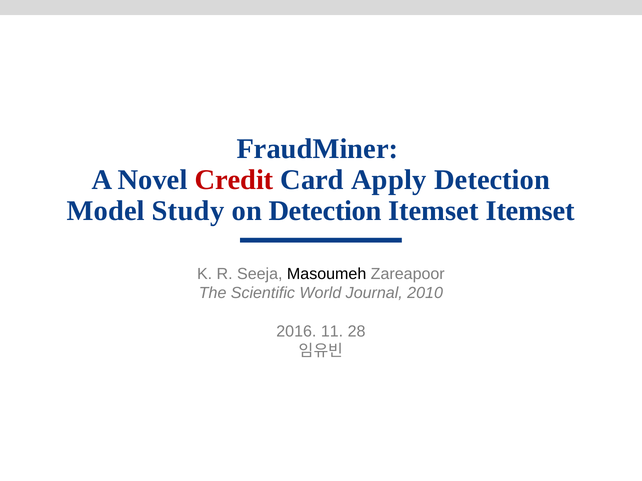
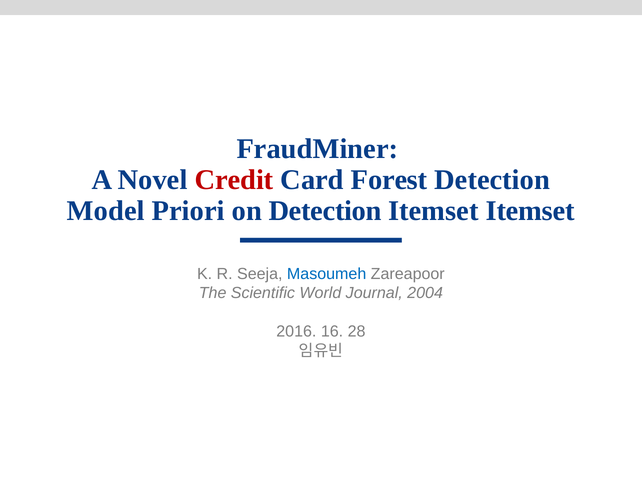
Apply: Apply -> Forest (389, 180)
Study: Study -> Priori (188, 211)
Masoumeh colour: black -> blue (327, 274)
2010: 2010 -> 2004 (425, 293)
11: 11 -> 16 (332, 332)
